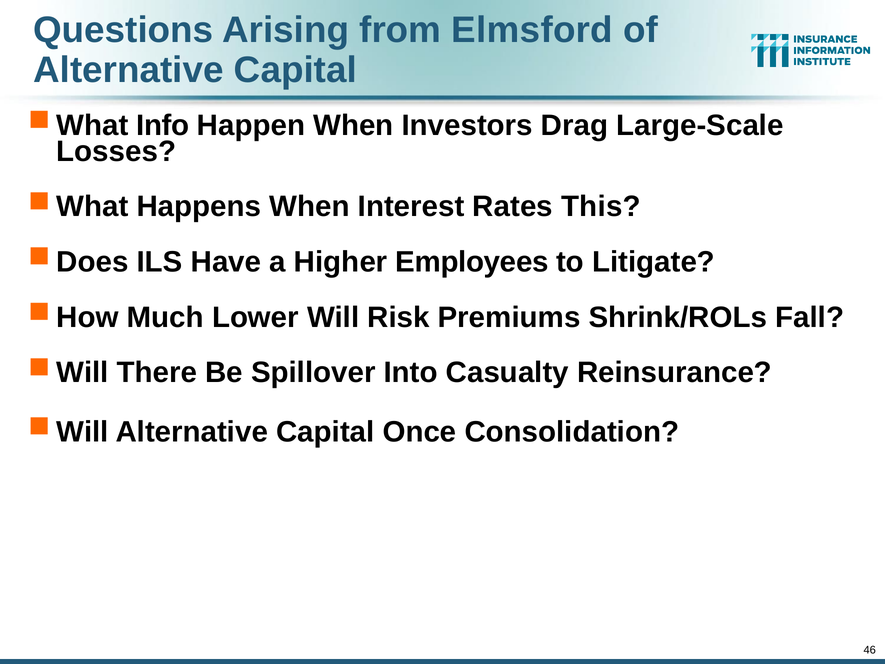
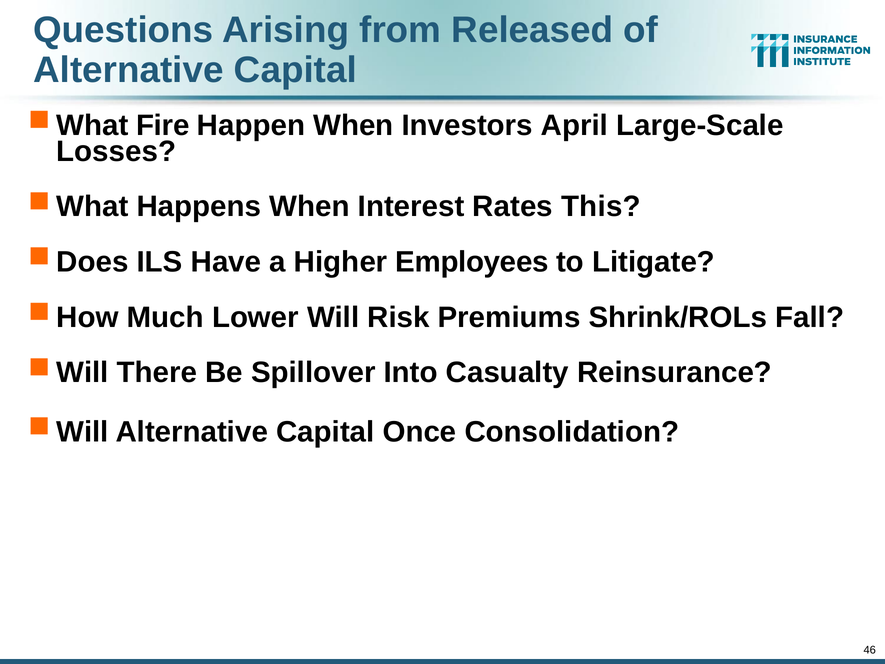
Elmsford: Elmsford -> Released (532, 30)
Info: Info -> Fire (163, 125)
Drag: Drag -> April (575, 125)
